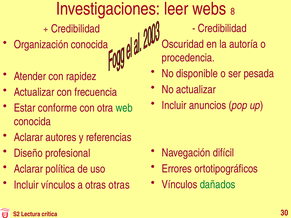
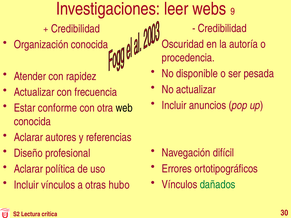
8: 8 -> 9 (233, 12)
web colour: green -> black (124, 108)
otras otras: otras -> hubo (119, 185)
